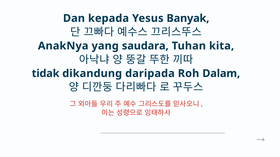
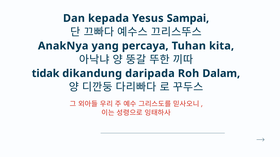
Banyak: Banyak -> Sampai (188, 18)
saudara: saudara -> percaya (145, 46)
